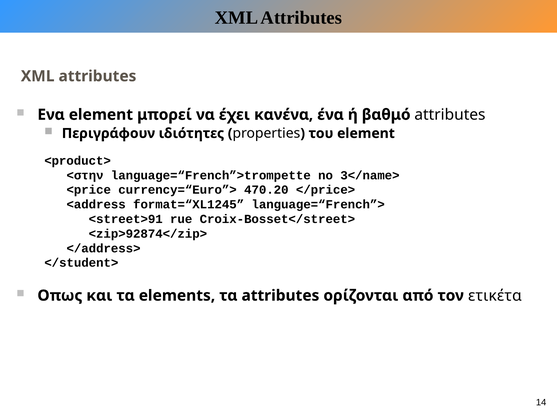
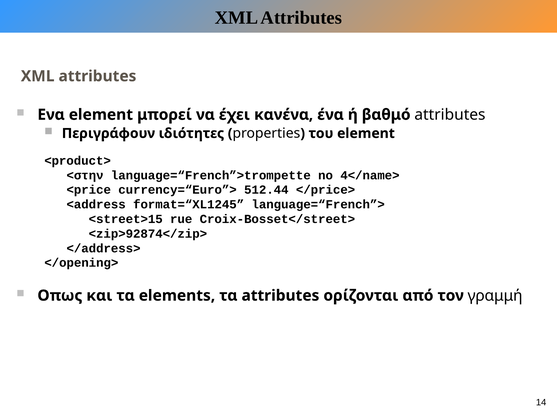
3</name>: 3</name> -> 4</name> (370, 175)
470.20: 470.20 -> 512.44 (266, 190)
<street>91: <street>91 -> <street>15 (126, 219)
</student>: </student> -> </opening> (81, 263)
ετικέτα: ετικέτα -> γραμμή (495, 295)
